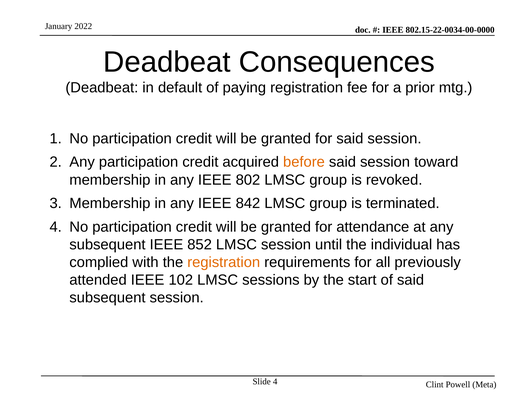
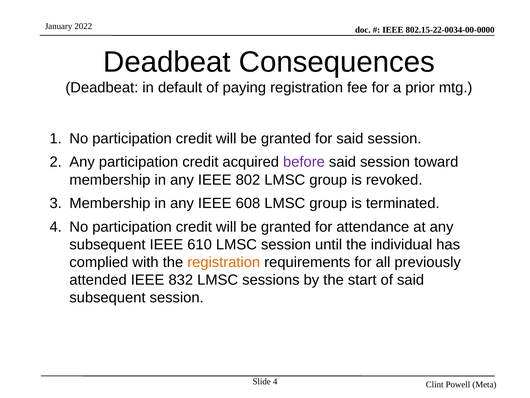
before colour: orange -> purple (304, 162)
842: 842 -> 608 (248, 203)
852: 852 -> 610 (200, 244)
102: 102 -> 832 (181, 280)
